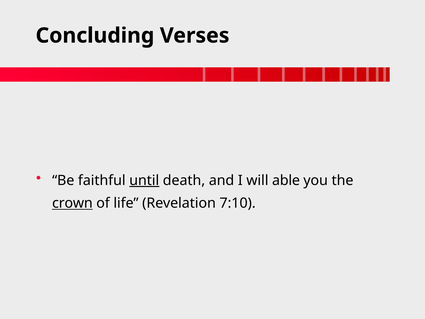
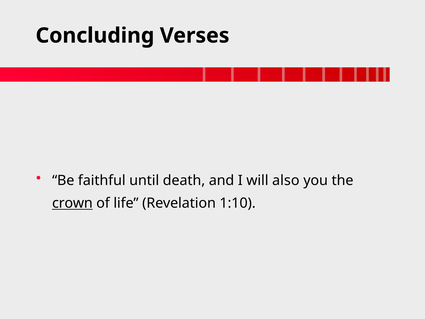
until underline: present -> none (144, 180)
able: able -> also (286, 180)
7:10: 7:10 -> 1:10 (238, 203)
